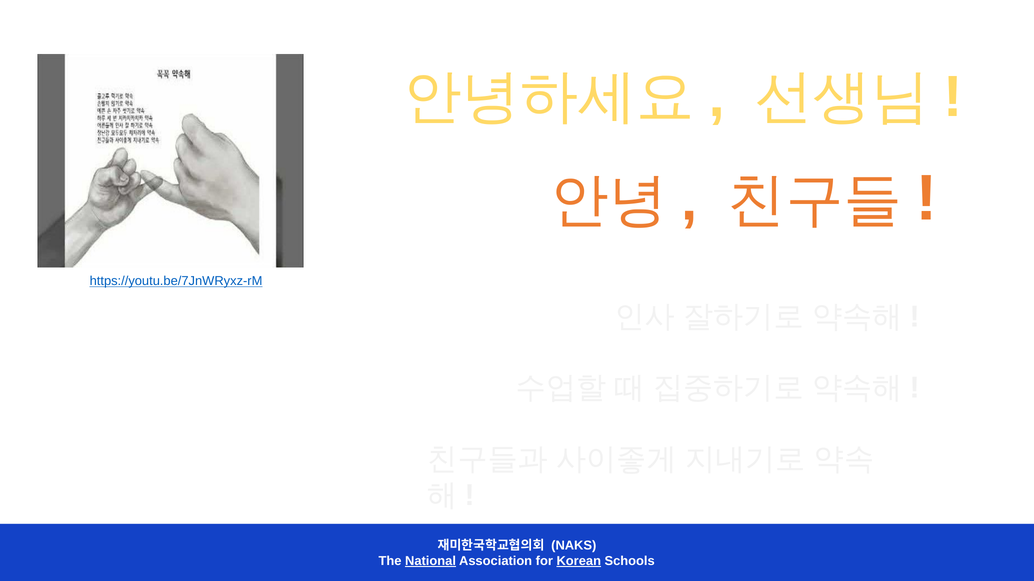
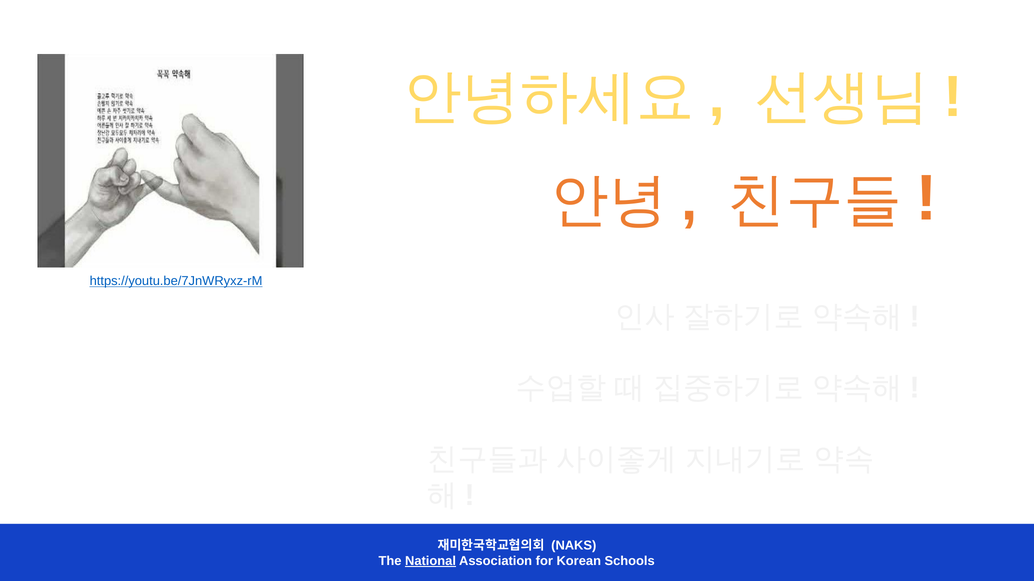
Korean underline: present -> none (579, 562)
